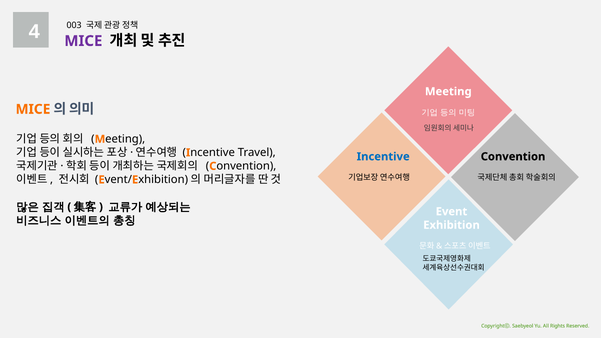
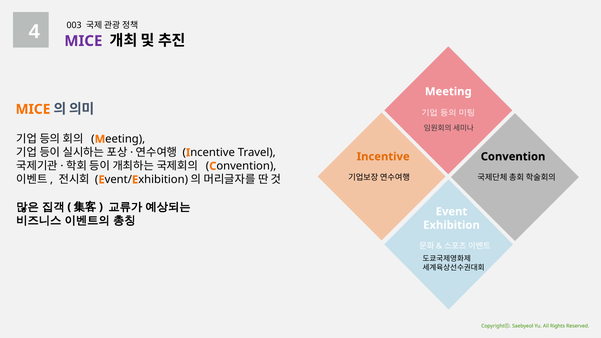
Incentive colour: blue -> orange (383, 157)
